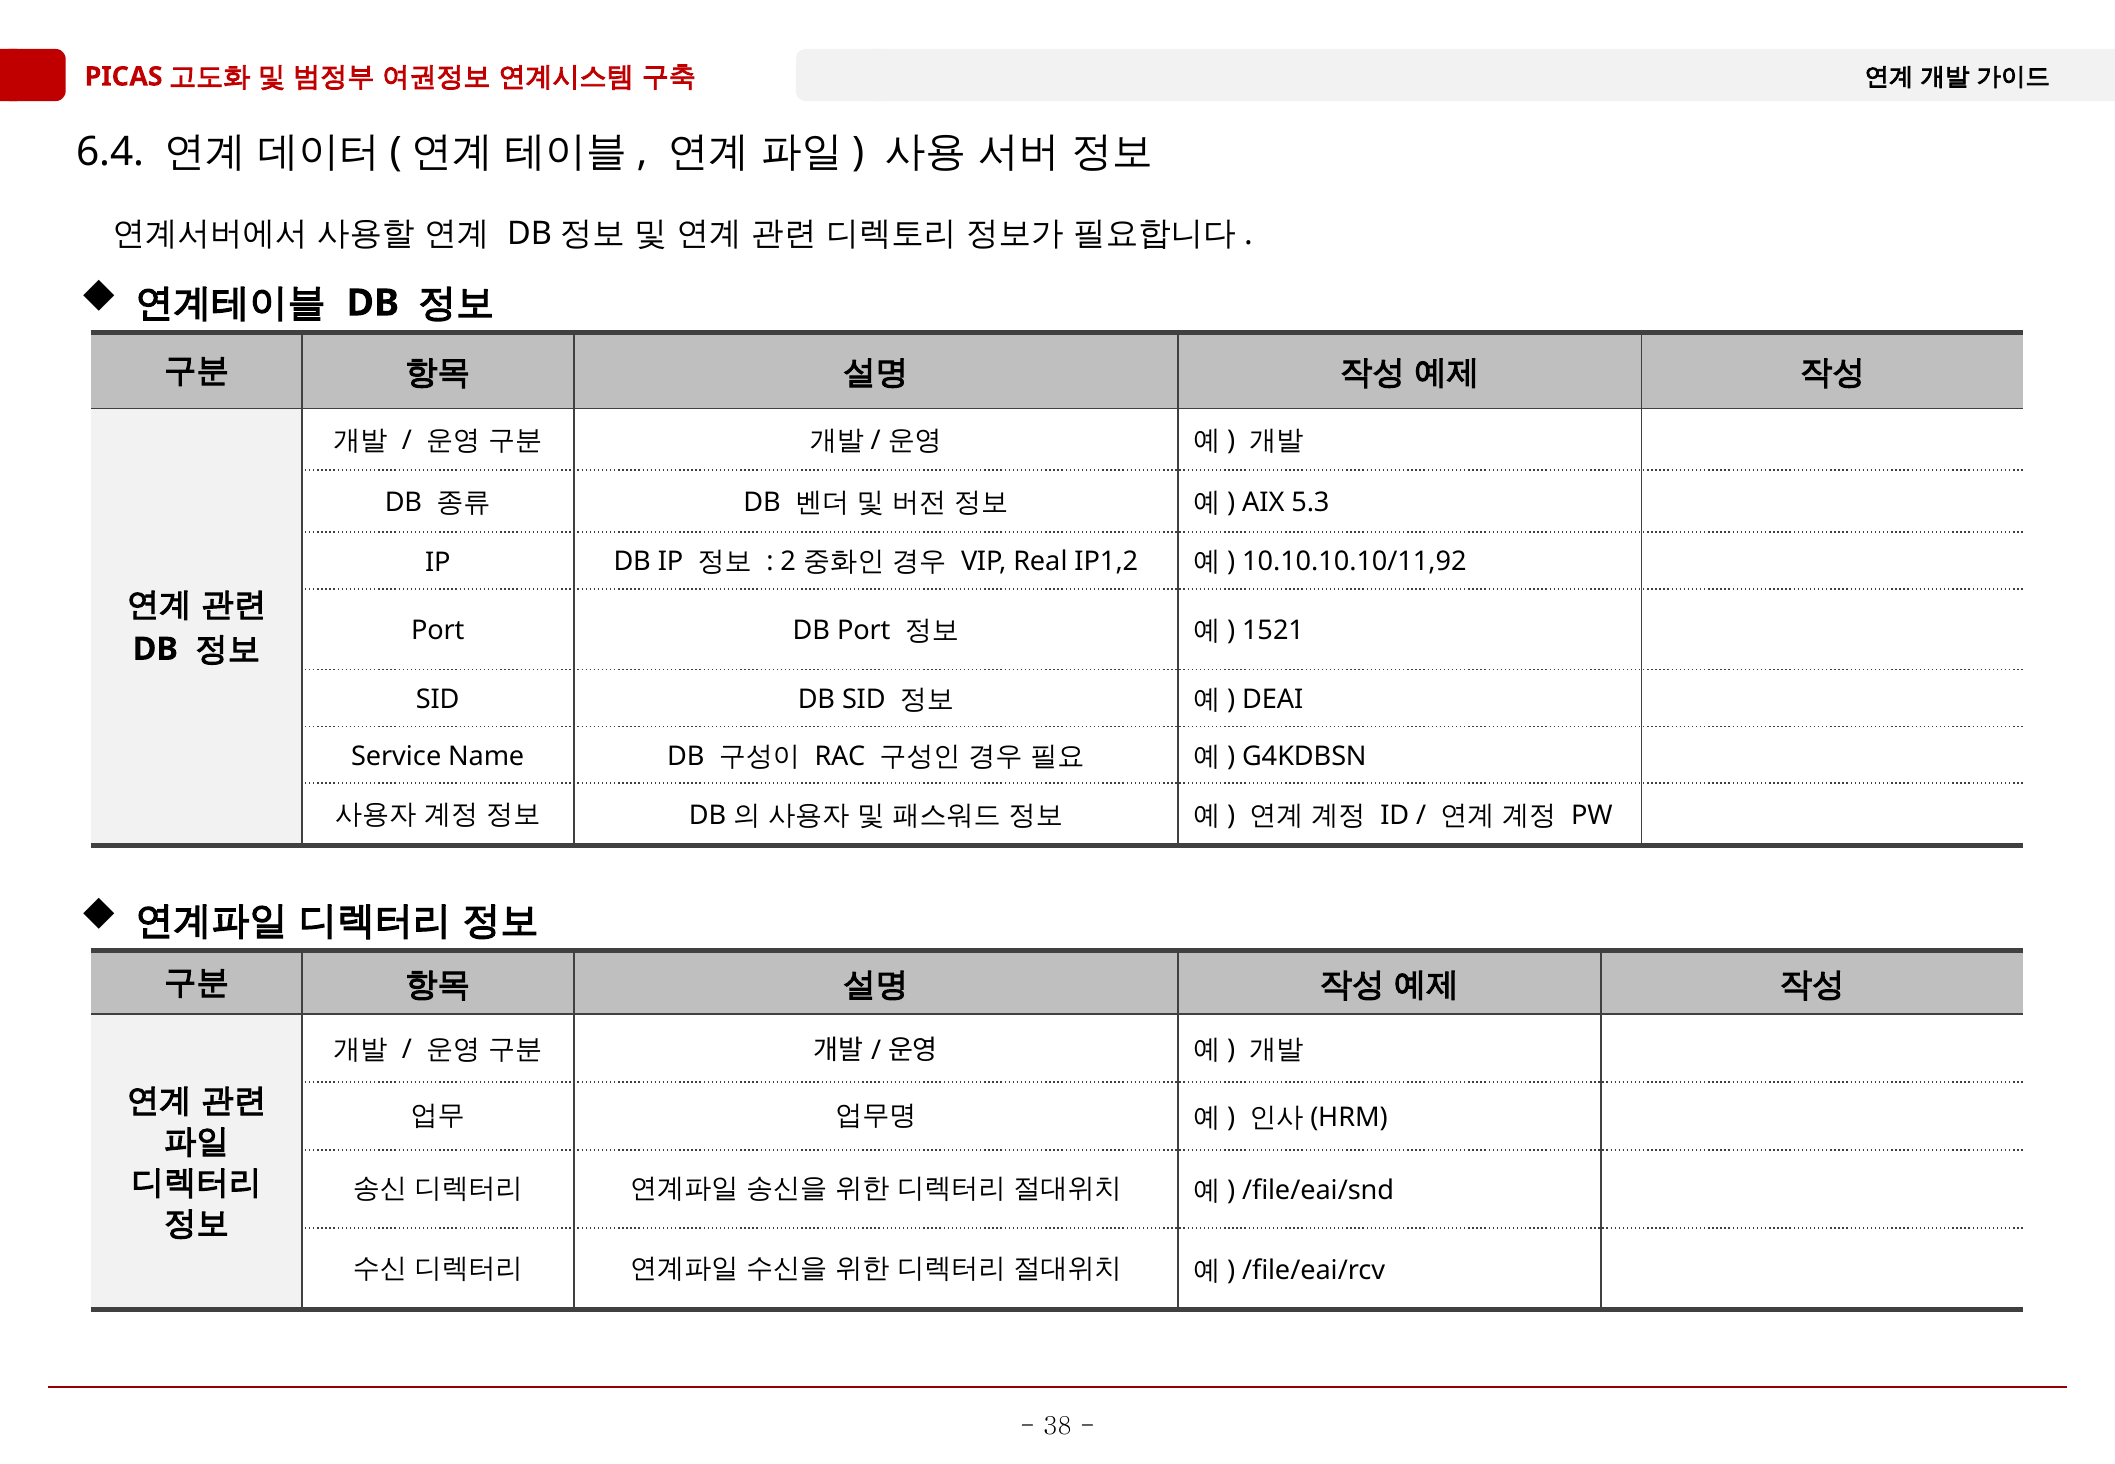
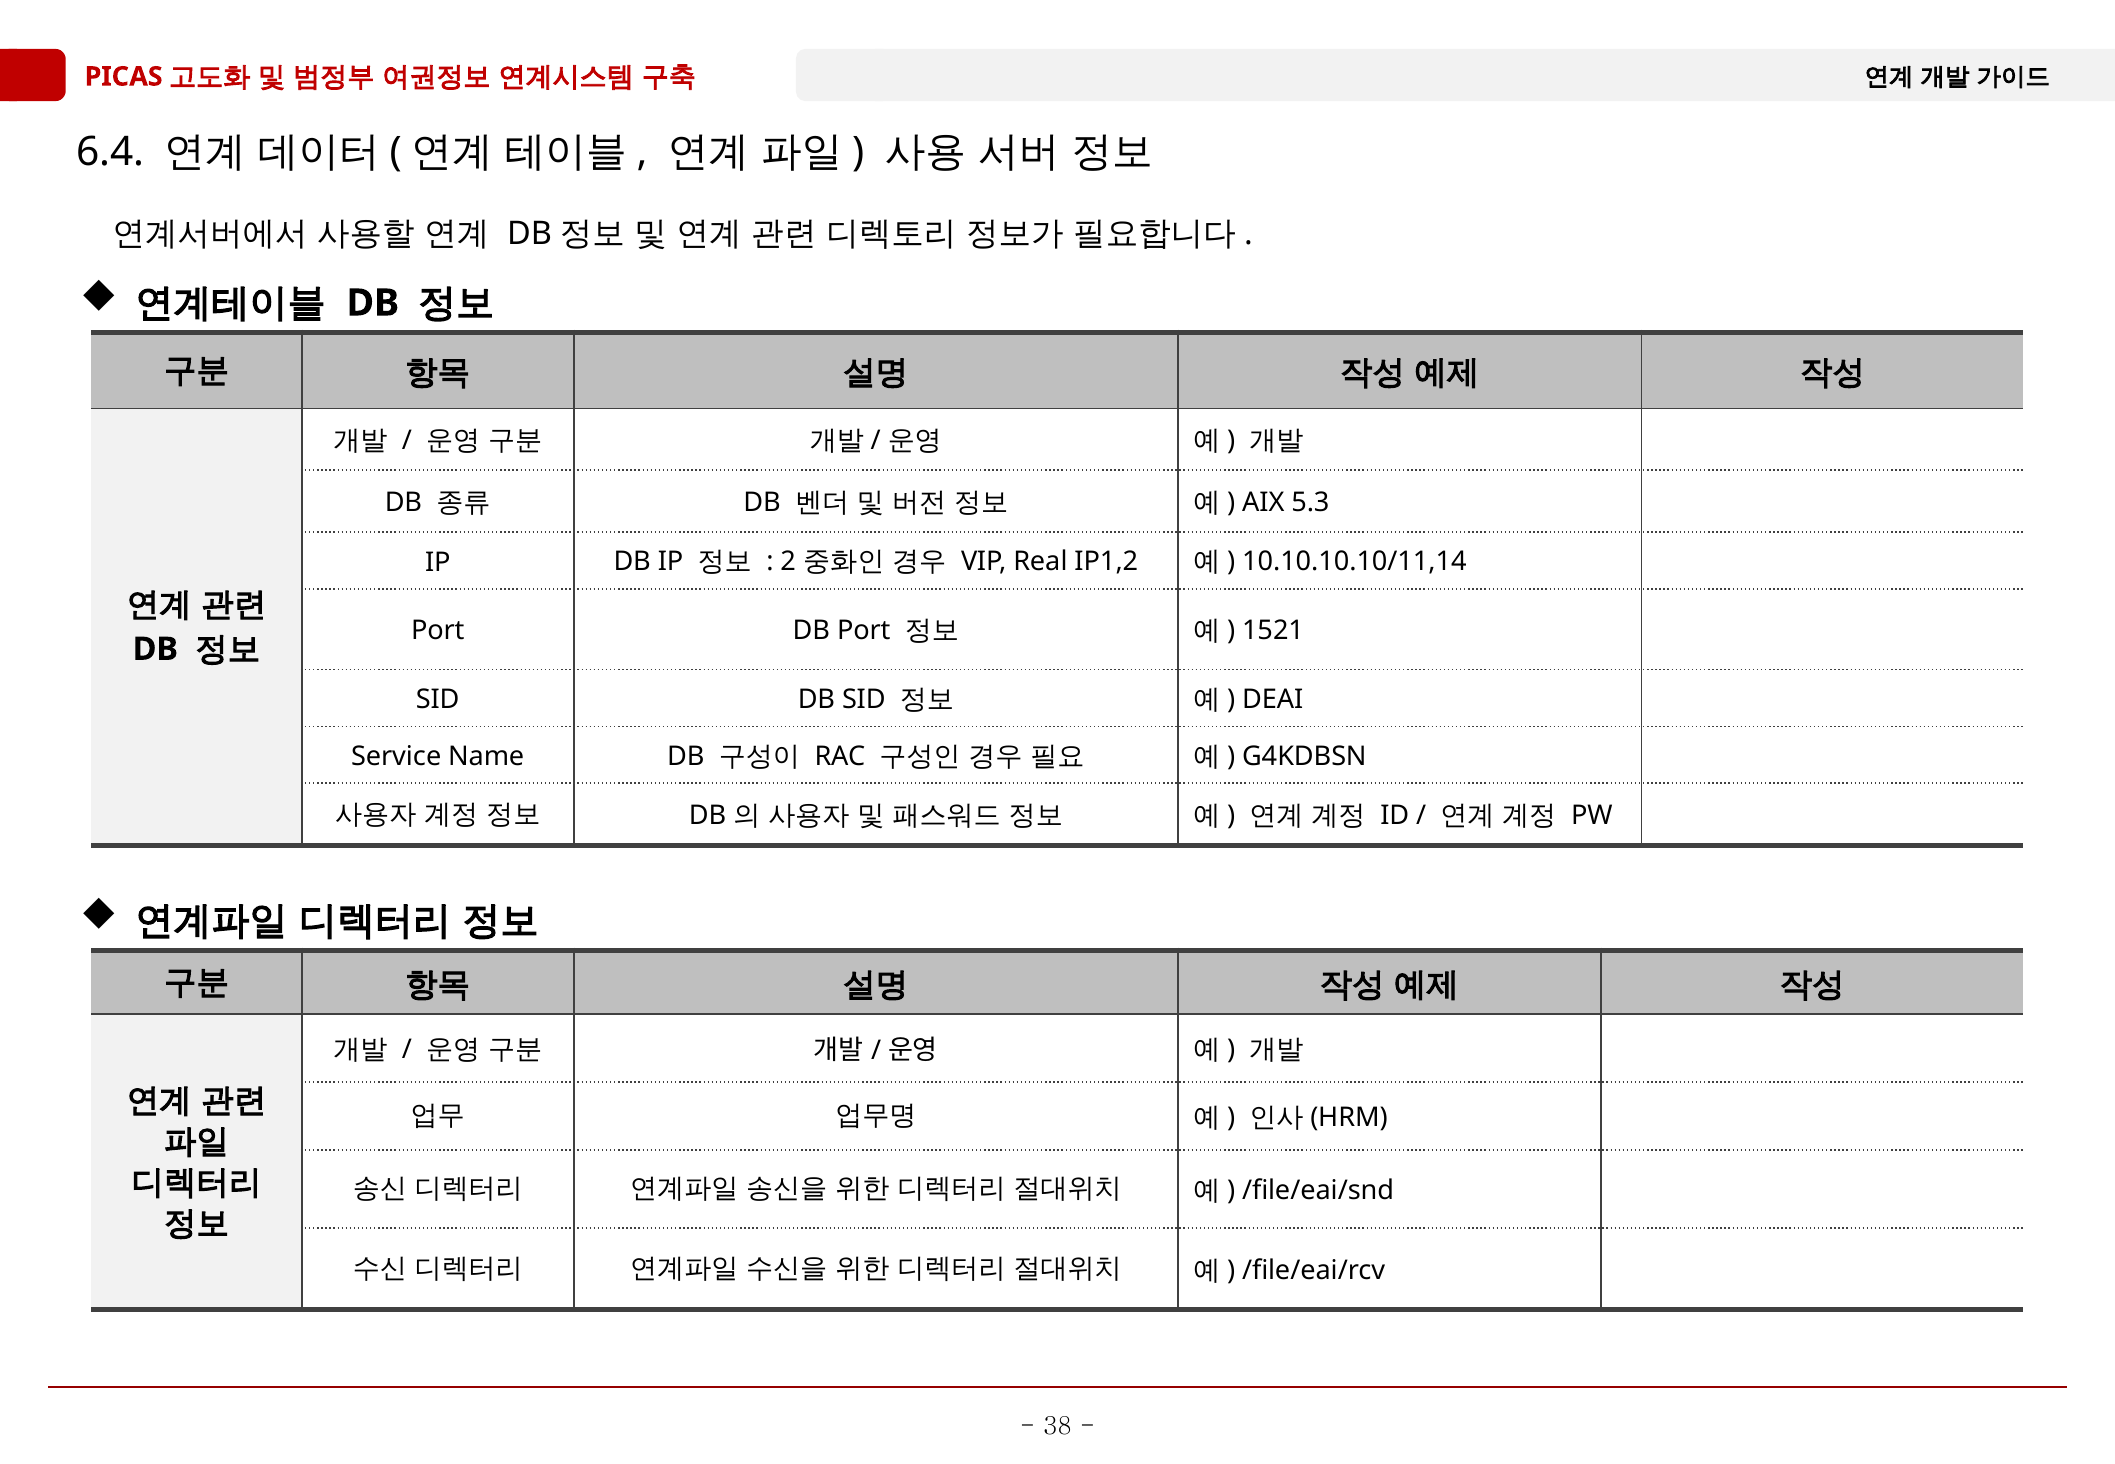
10.10.10.10/11,92: 10.10.10.10/11,92 -> 10.10.10.10/11,14 (1354, 562)
